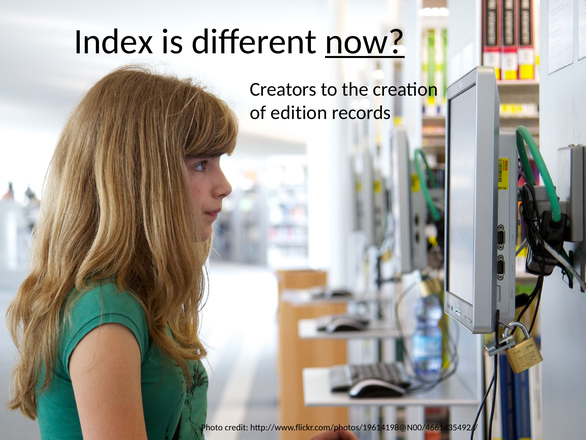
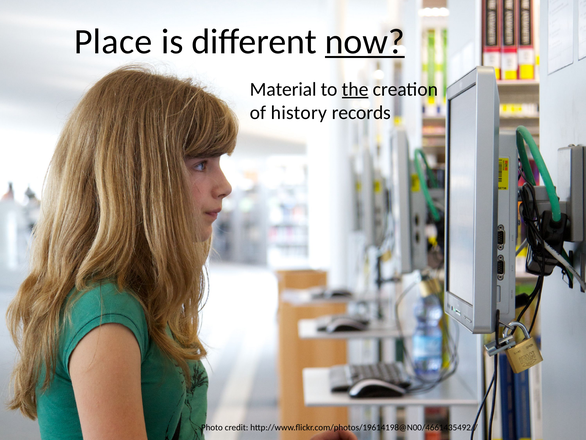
Index: Index -> Place (113, 42)
Creators: Creators -> Material (283, 89)
the underline: none -> present (355, 89)
edition: edition -> history (299, 113)
